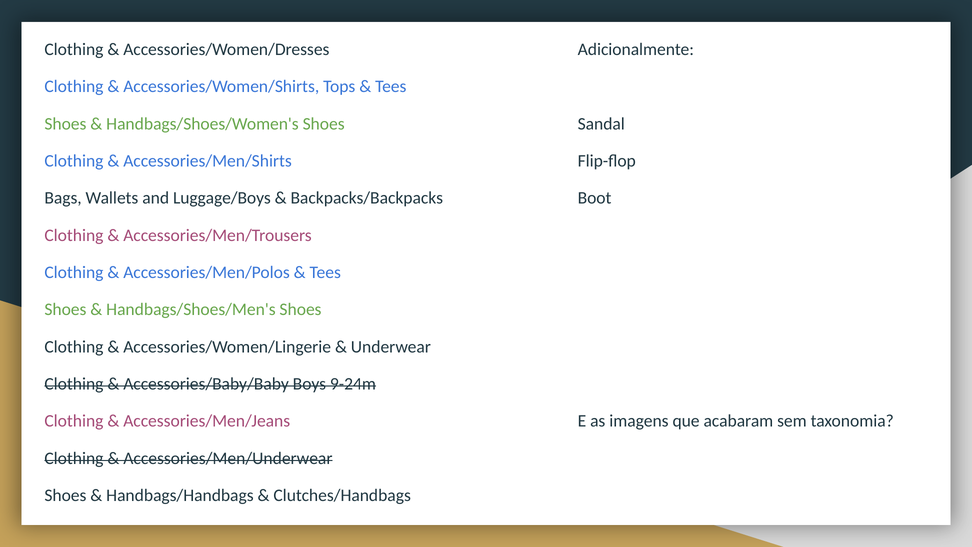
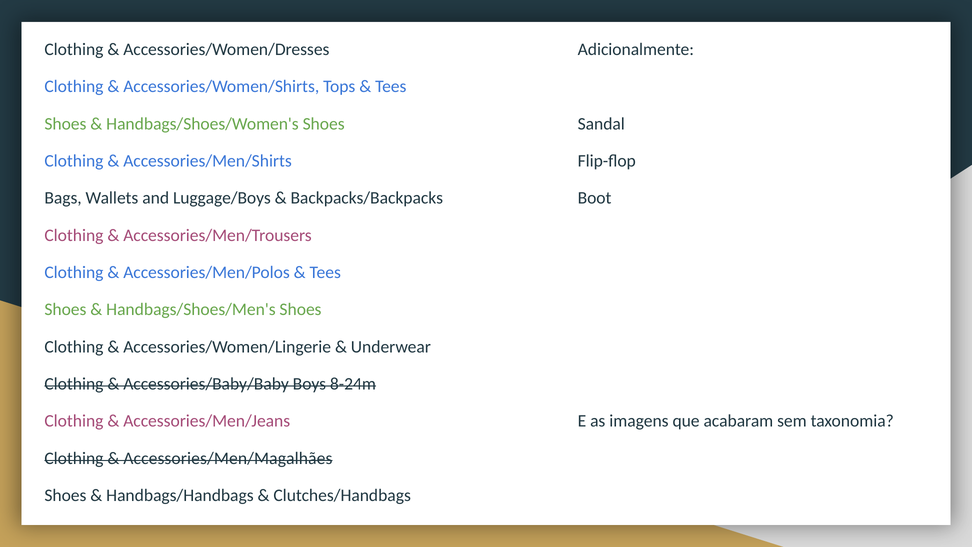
9-24m: 9-24m -> 8-24m (353, 384)
Accessories/Men/Underwear: Accessories/Men/Underwear -> Accessories/Men/Magalhães (228, 458)
